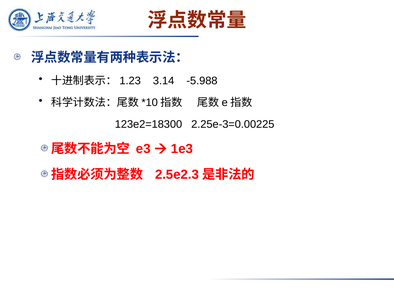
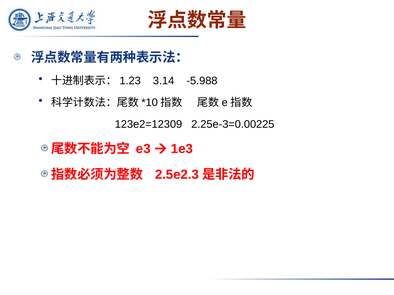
123e2=18300: 123e2=18300 -> 123e2=12309 (148, 125)
